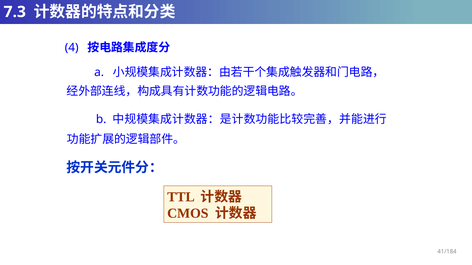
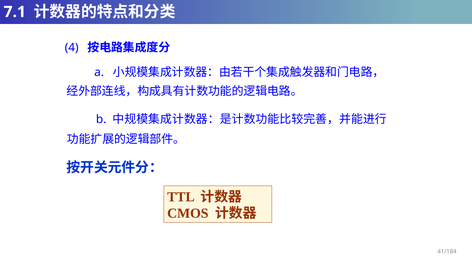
7.3: 7.3 -> 7.1 (15, 12)
